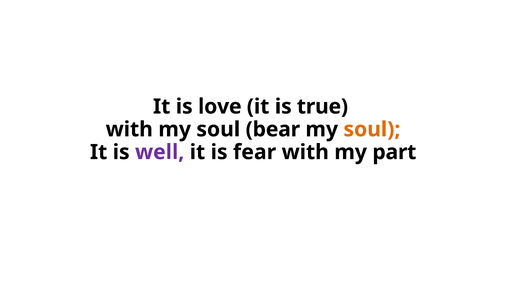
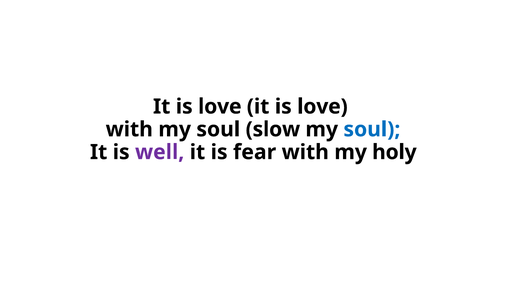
true: true -> love (322, 106)
bear: bear -> slow (273, 129)
soul colour: orange -> blue (372, 129)
part: part -> holy (394, 152)
